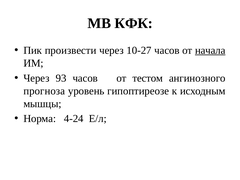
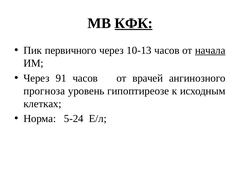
КФК underline: none -> present (134, 23)
произвести: произвести -> первичного (71, 50)
10-27: 10-27 -> 10-13 (139, 50)
93: 93 -> 91 (61, 78)
тестом: тестом -> врачей (148, 78)
мышцы: мышцы -> клетках (42, 104)
4-24: 4-24 -> 5-24 (74, 119)
